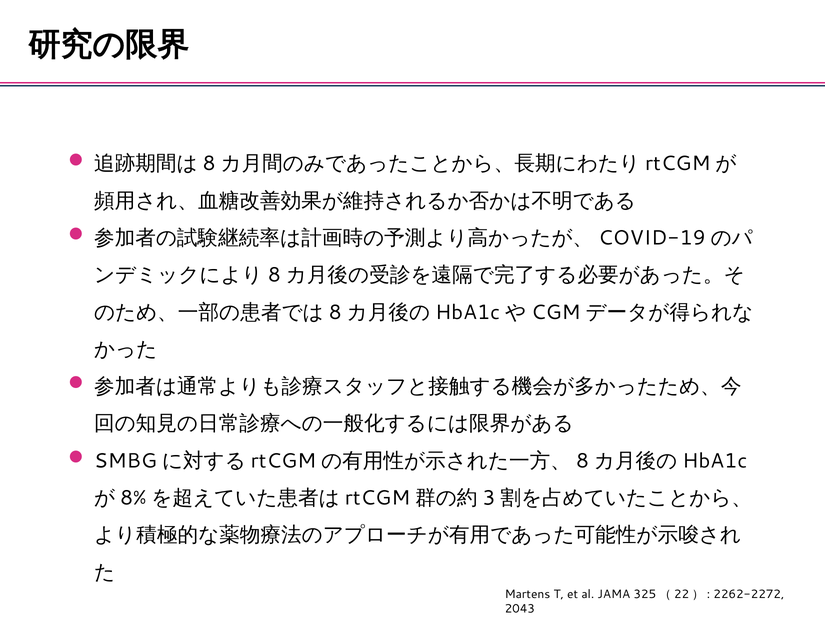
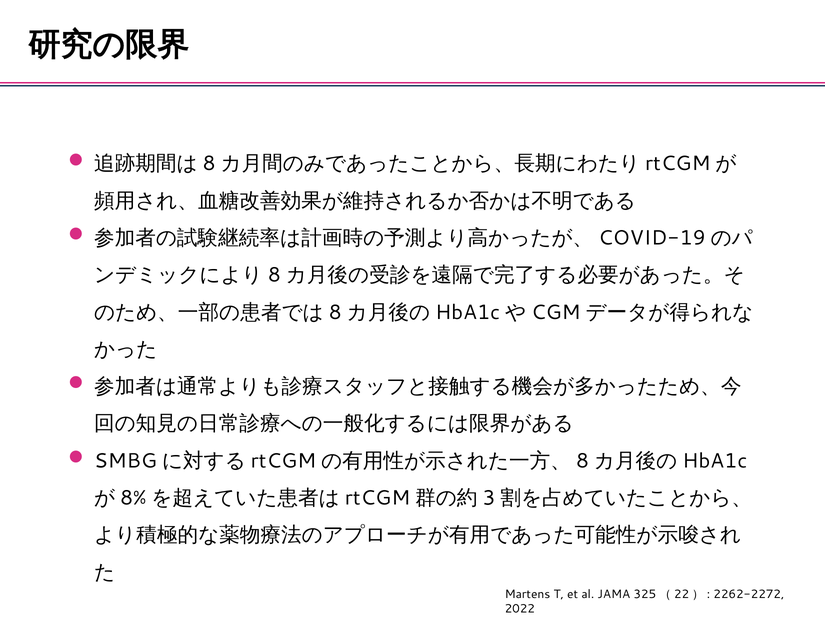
2043: 2043 -> 2022 (520, 608)
